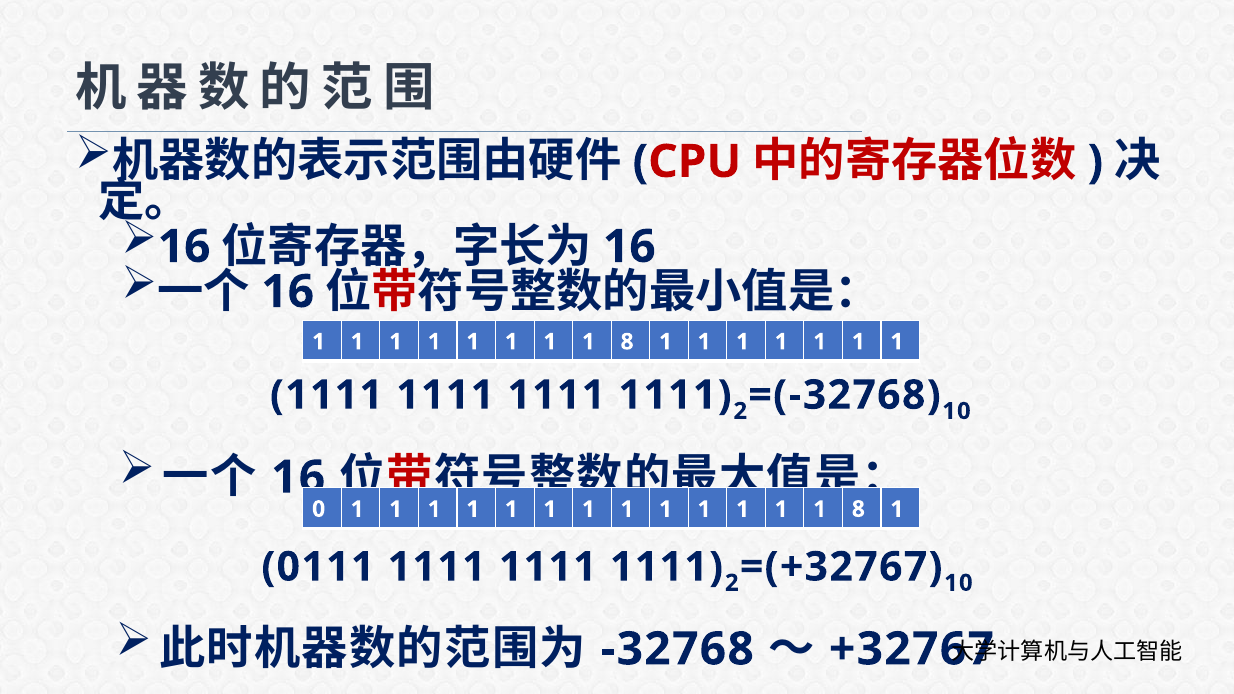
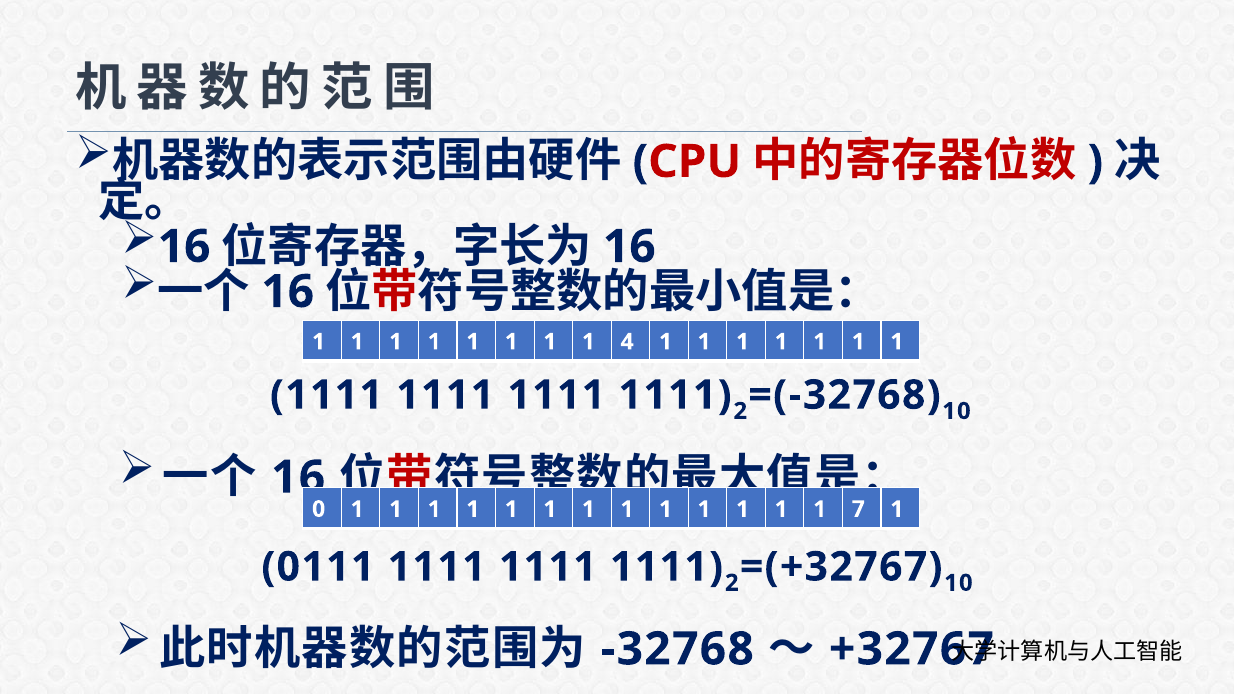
8: 8 -> 4 (627, 342)
8: 8 -> 7 (858, 509)
